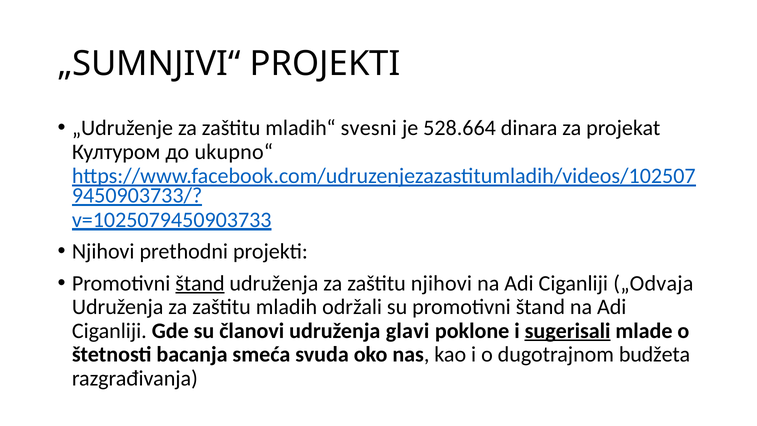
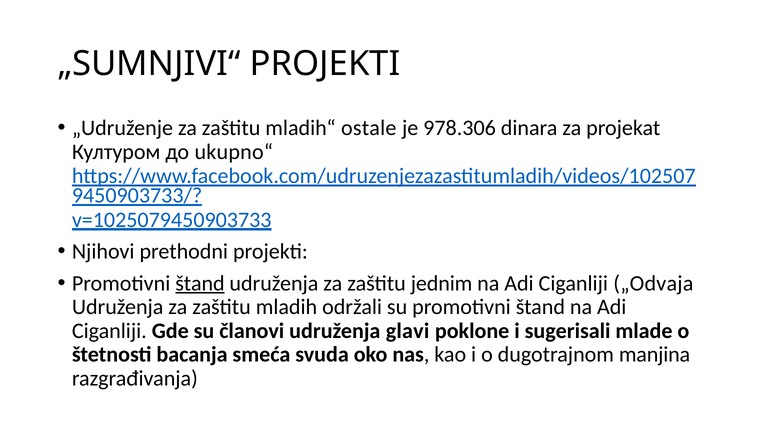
svesni: svesni -> ostale (369, 128)
528.664: 528.664 -> 978.306 (460, 128)
zaštitu njihovi: njihovi -> jednim (442, 283)
sugerisali underline: present -> none (568, 331)
budžeta: budžeta -> manjina (655, 355)
